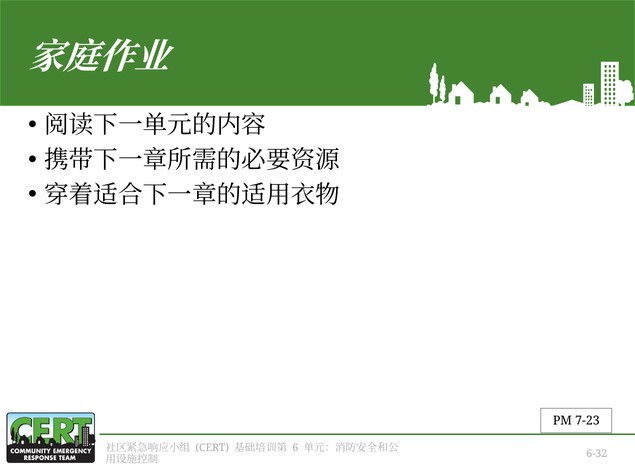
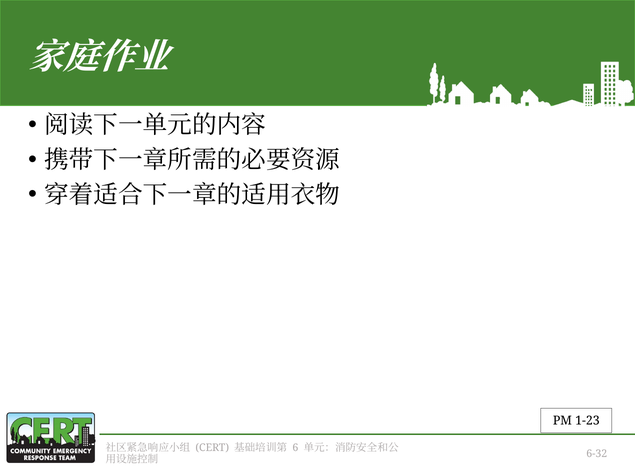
7-23: 7-23 -> 1-23 (587, 421)
